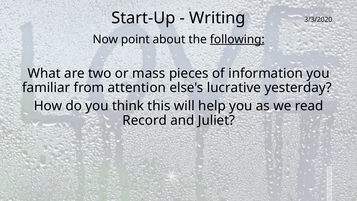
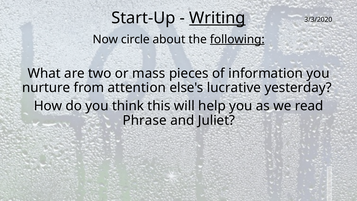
Writing underline: none -> present (217, 18)
point: point -> circle (135, 39)
familiar: familiar -> nurture (46, 88)
Record: Record -> Phrase (145, 120)
